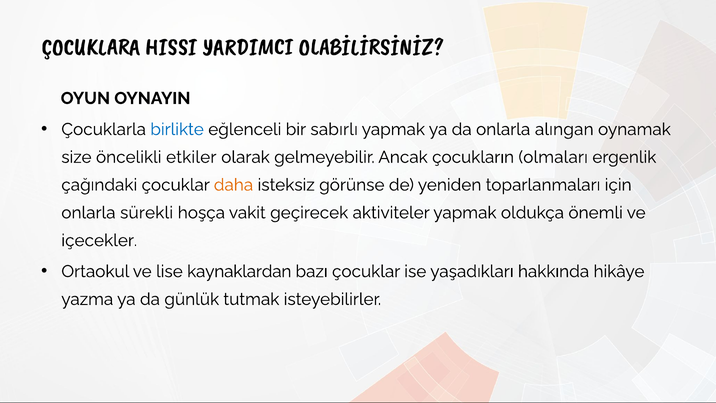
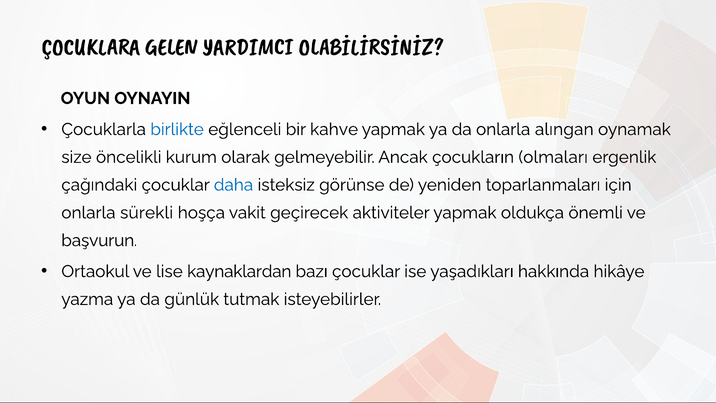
HISSI: HISSI -> GELEN (172, 47)
sabırlı: sabırlı -> kahve (334, 129)
etkiler: etkiler -> kurum (191, 157)
daha colour: orange -> blue (233, 185)
içecekler: içecekler -> başvurun (99, 240)
